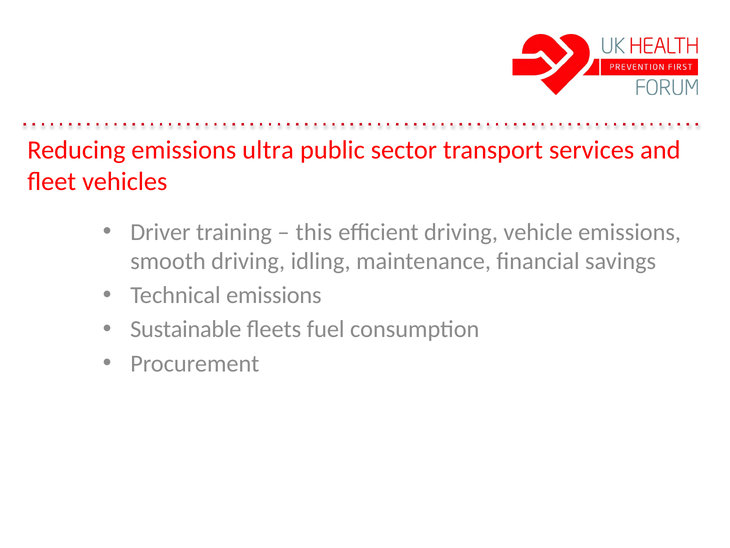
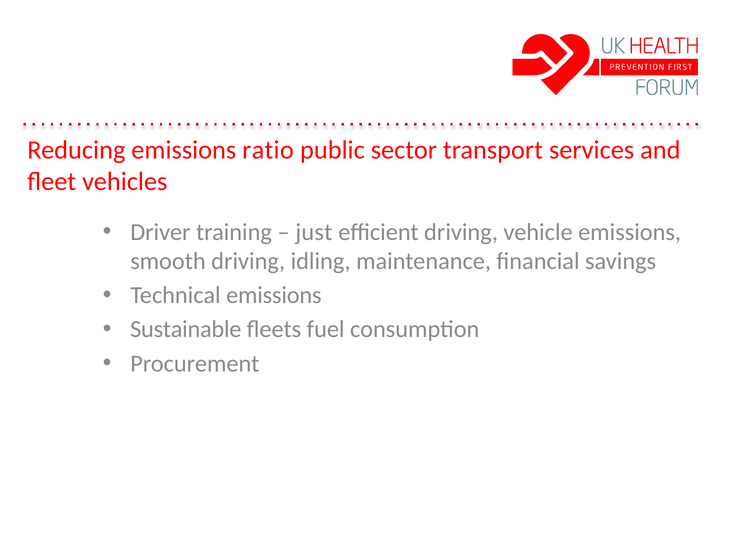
ultra: ultra -> ratio (268, 150)
this: this -> just (314, 232)
